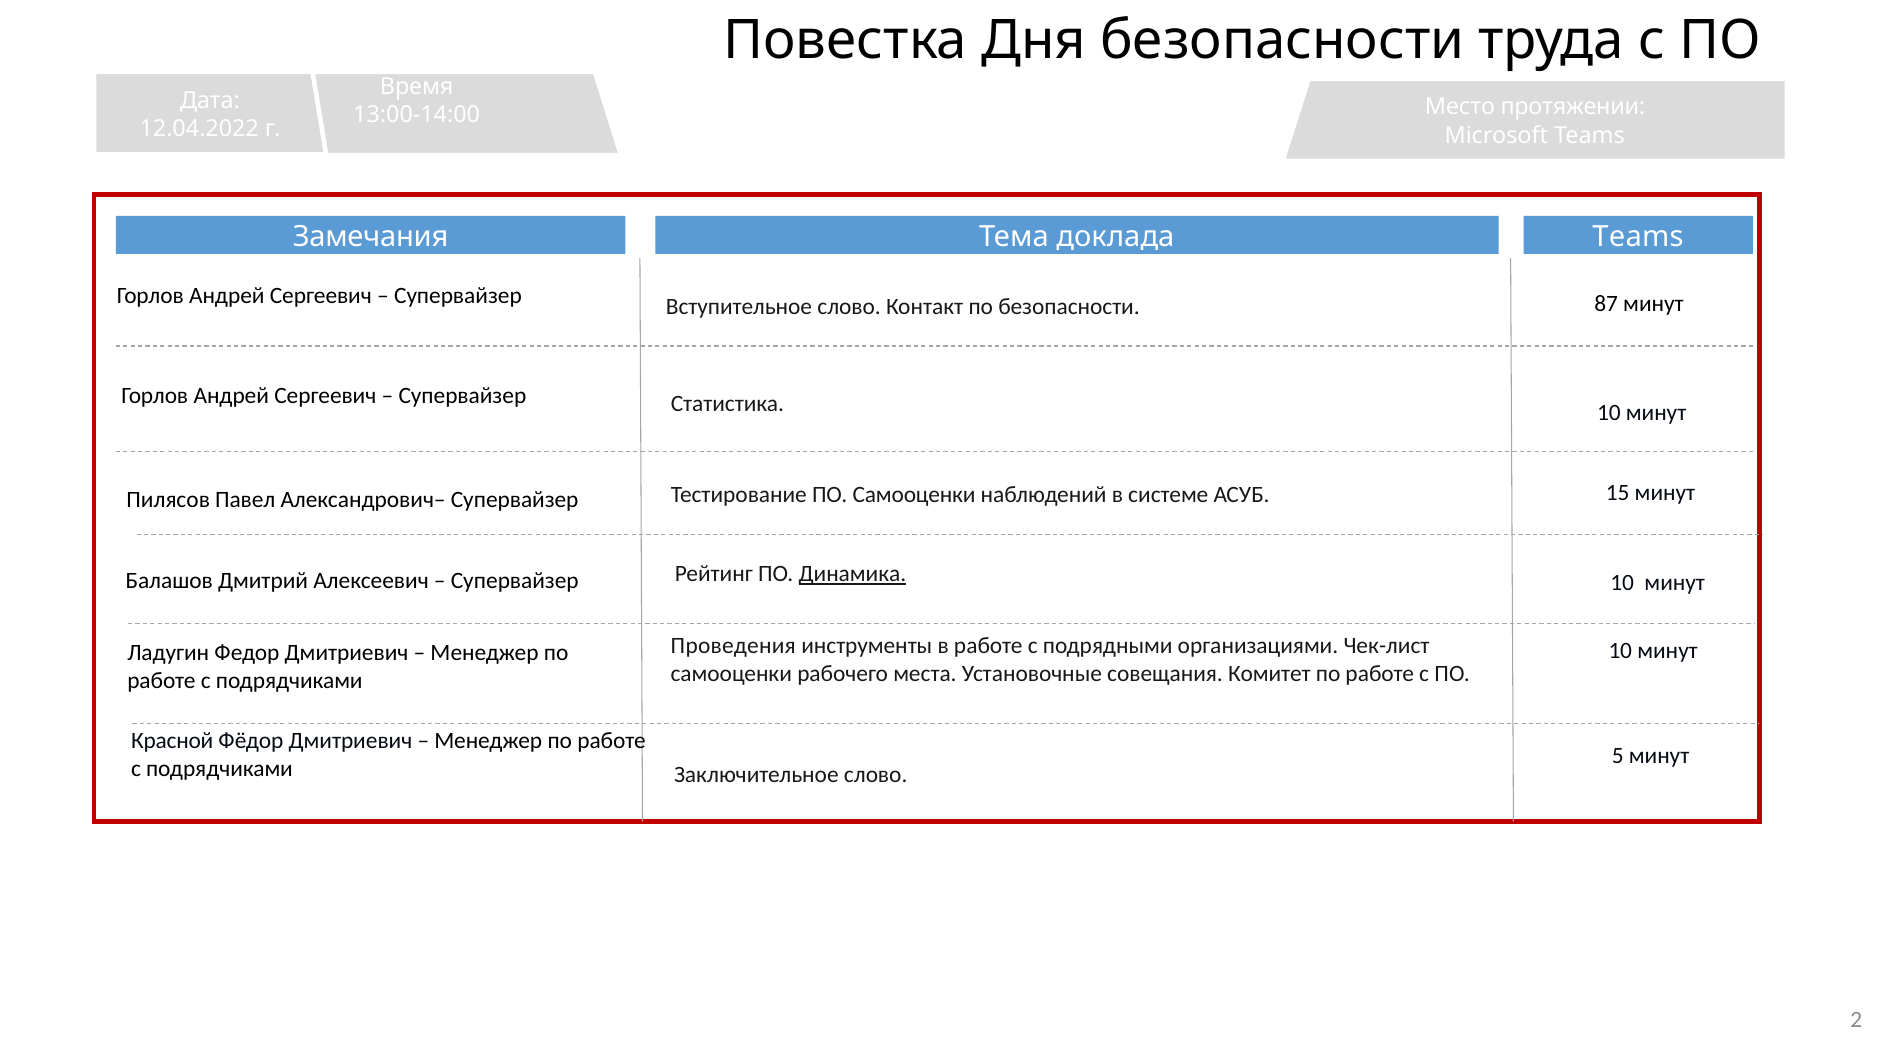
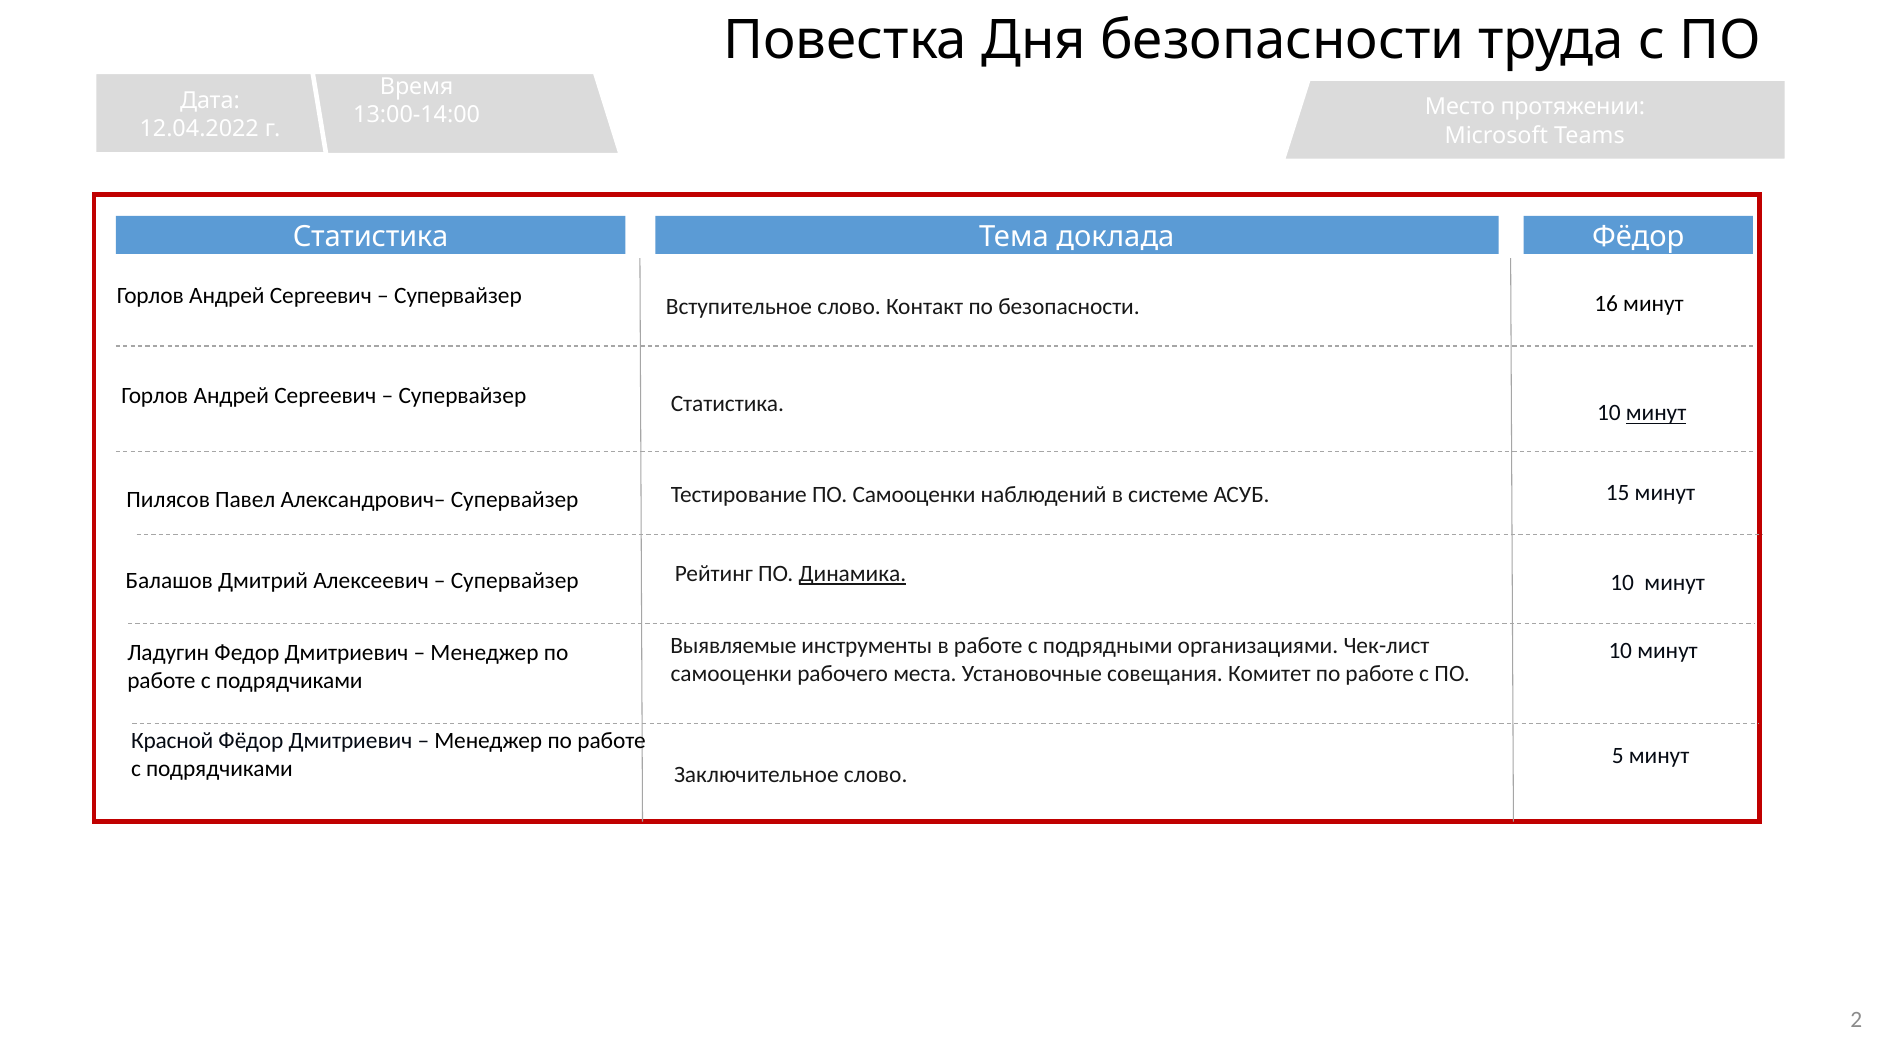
Замечания: Замечания -> Статистика (371, 237)
доклада Teams: Teams -> Фёдор (1638, 237)
87: 87 -> 16 (1606, 304)
минут underline: none -> present (1656, 413)
Проведения: Проведения -> Выявляемые (733, 646)
